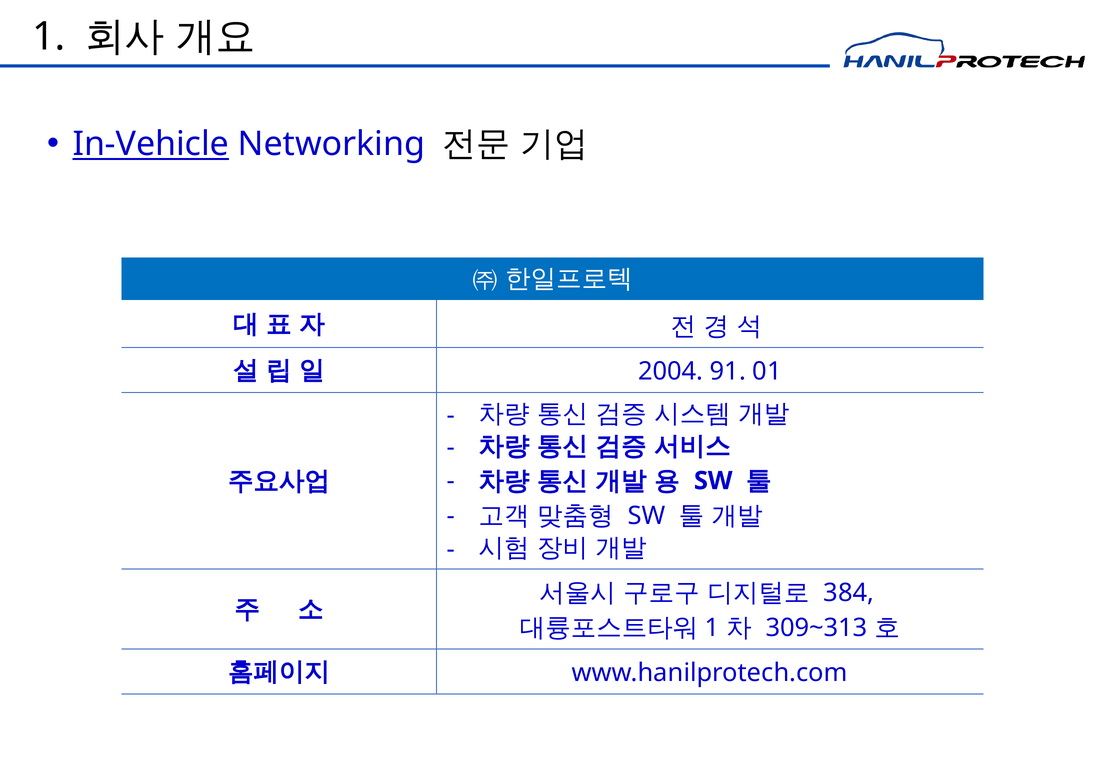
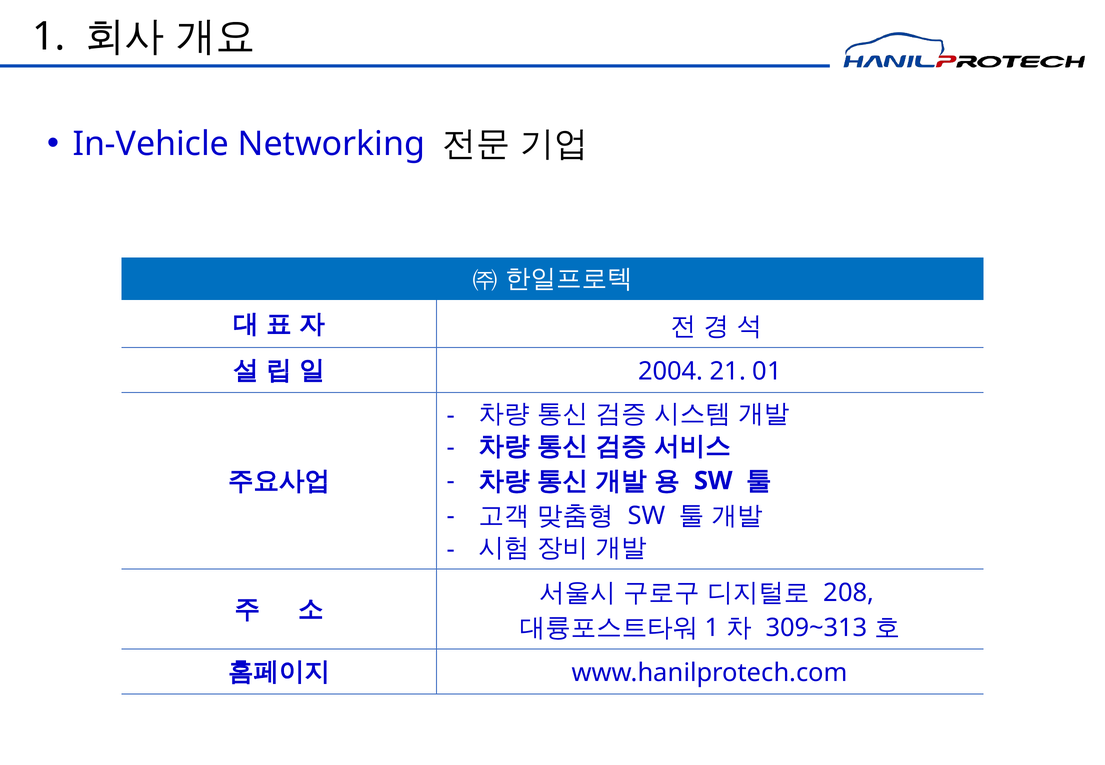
In-Vehicle underline: present -> none (151, 144)
91: 91 -> 21 (728, 372)
384: 384 -> 208 (849, 593)
